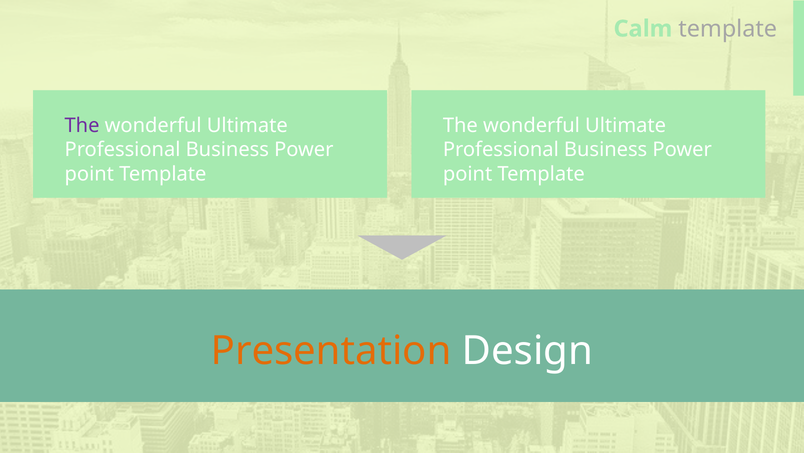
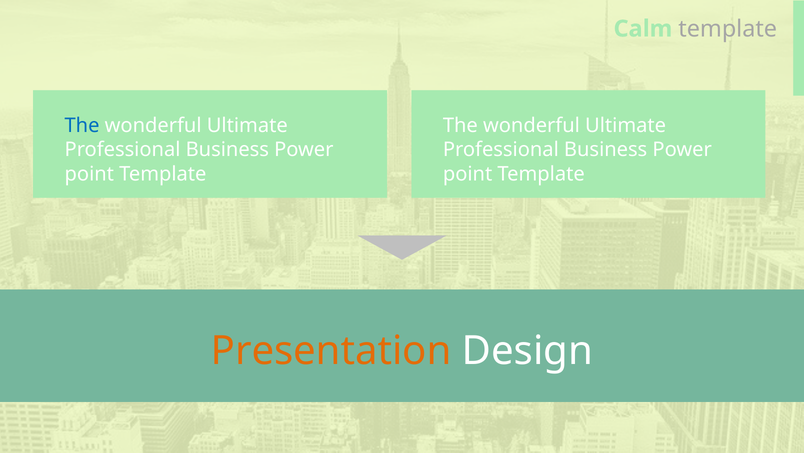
The colour: purple -> blue (82, 125)
